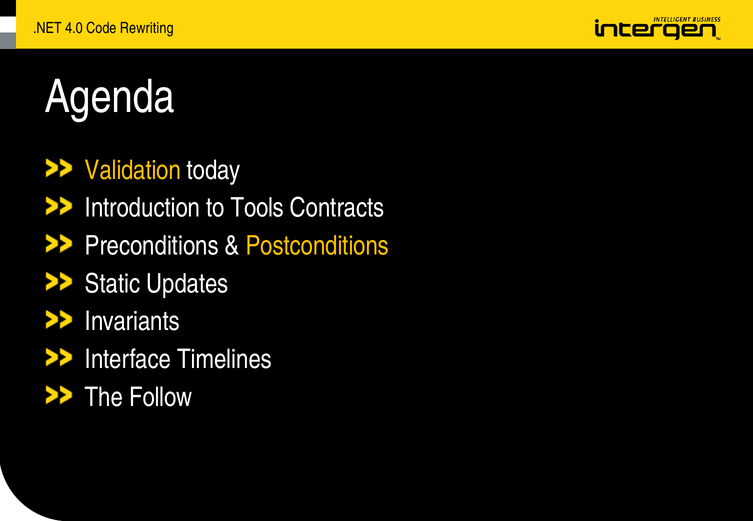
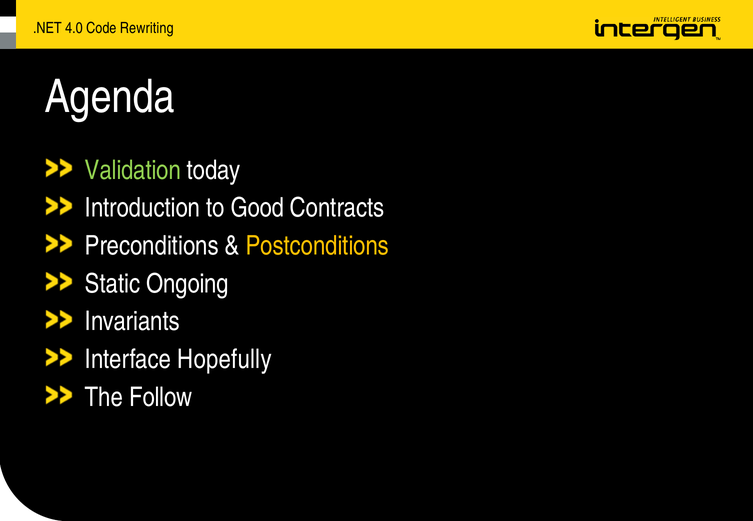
Validation colour: yellow -> light green (133, 170)
Tools: Tools -> Good (257, 208)
Updates: Updates -> Ongoing (188, 284)
Timelines: Timelines -> Hopefully (224, 360)
